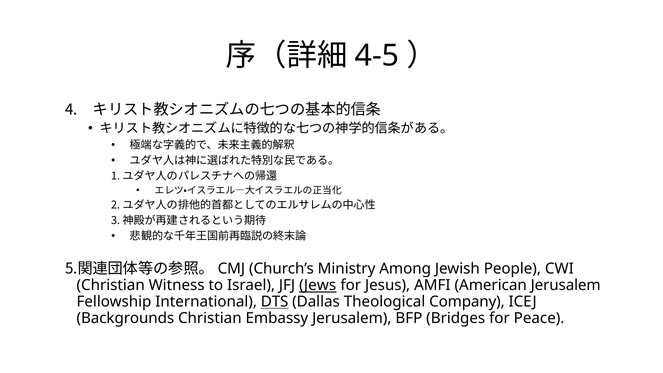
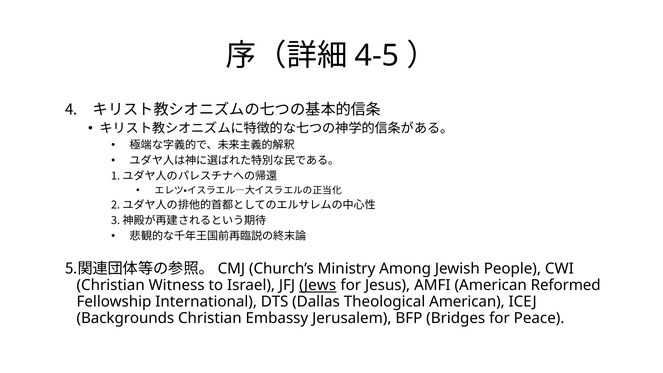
American Jerusalem: Jerusalem -> Reformed (566, 285)
DTS underline: present -> none (275, 302)
Theological Company: Company -> American (467, 302)
